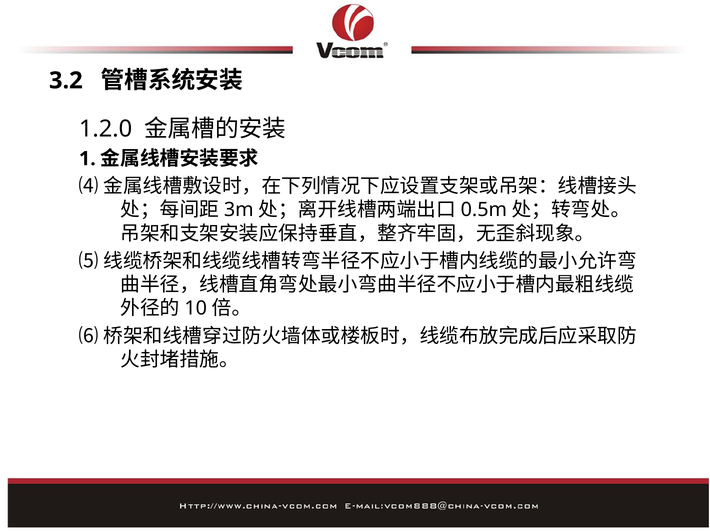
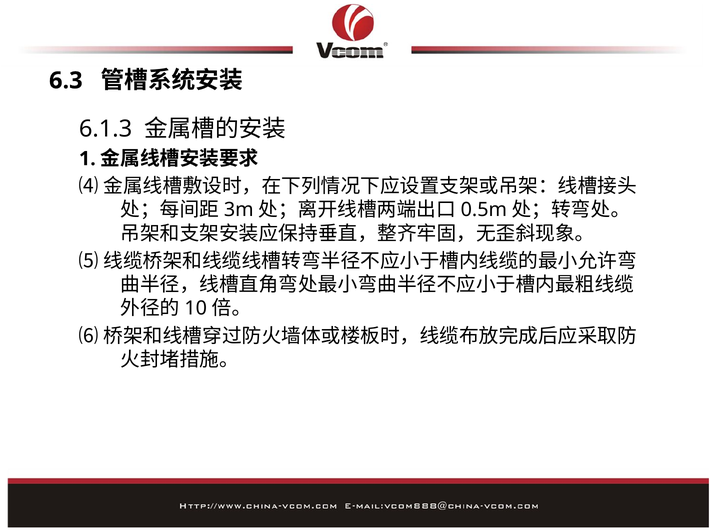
3.2: 3.2 -> 6.3 (66, 81)
1.2.0: 1.2.0 -> 6.1.3 (106, 129)
